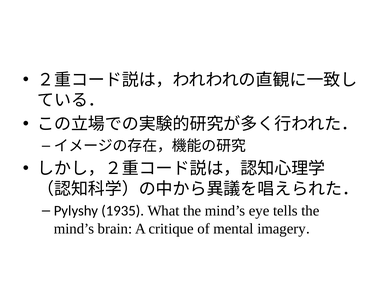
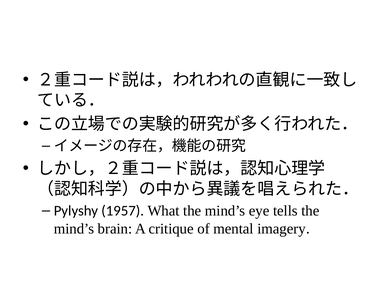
1935: 1935 -> 1957 (123, 211)
